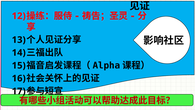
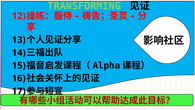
TRANSFORMING colour: light blue -> light green (84, 6)
